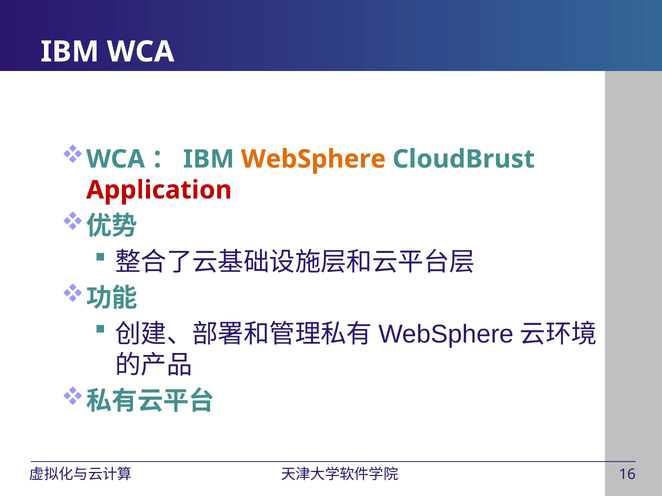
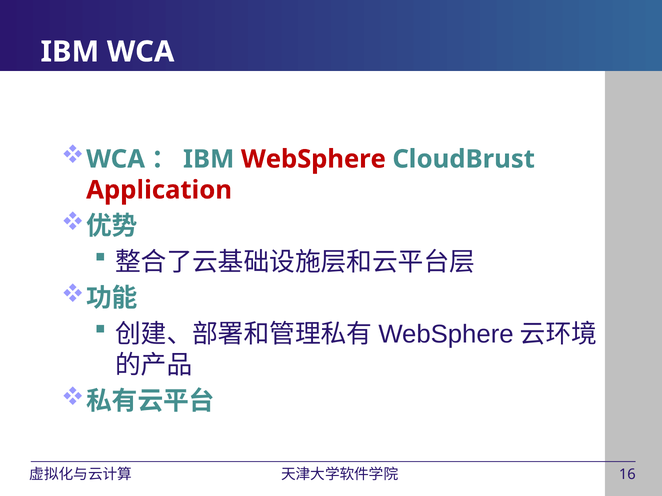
WebSphere colour: orange -> red (313, 159)
